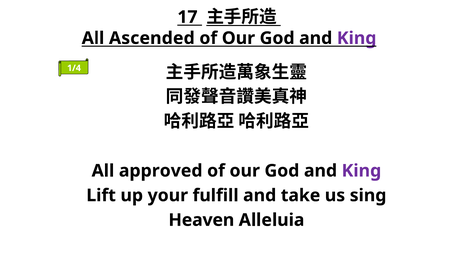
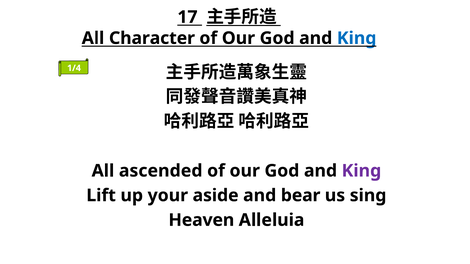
Ascended: Ascended -> Character (152, 38)
King colour: purple -> blue (357, 38)
approved: approved -> ascended (161, 171)
fulfill: fulfill -> aside (216, 196)
take: take -> bear (301, 196)
